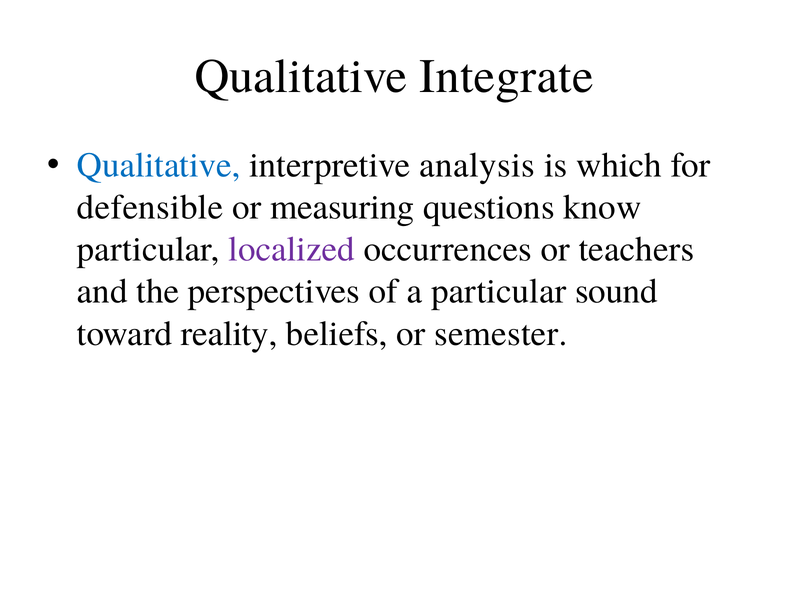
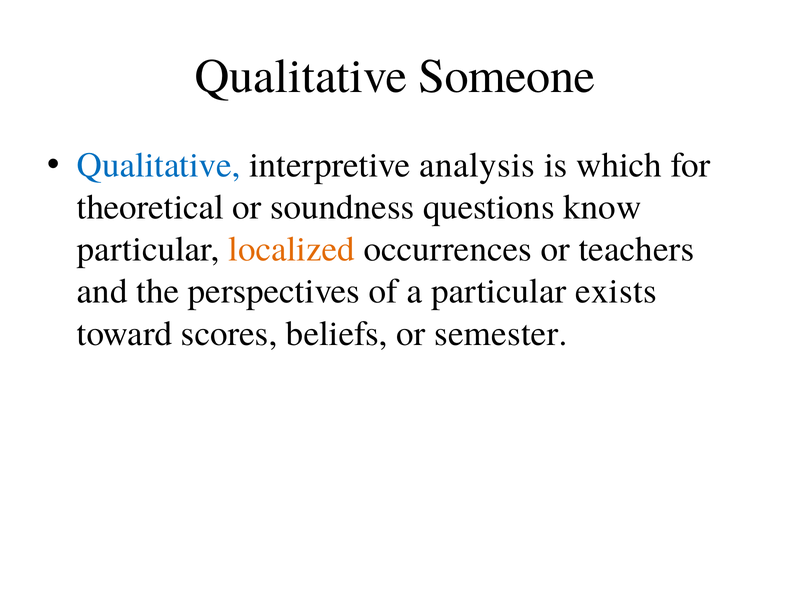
Integrate: Integrate -> Someone (507, 76)
defensible: defensible -> theoretical (150, 208)
measuring: measuring -> soundness (342, 208)
localized colour: purple -> orange (292, 250)
sound: sound -> exists (616, 292)
reality: reality -> scores (229, 334)
